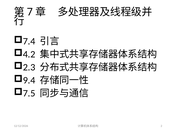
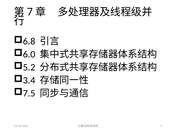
7.4: 7.4 -> 6.8 (29, 41)
4.2: 4.2 -> 6.0 (29, 54)
2.3: 2.3 -> 5.2 (29, 67)
9.4: 9.4 -> 3.4 (29, 80)
